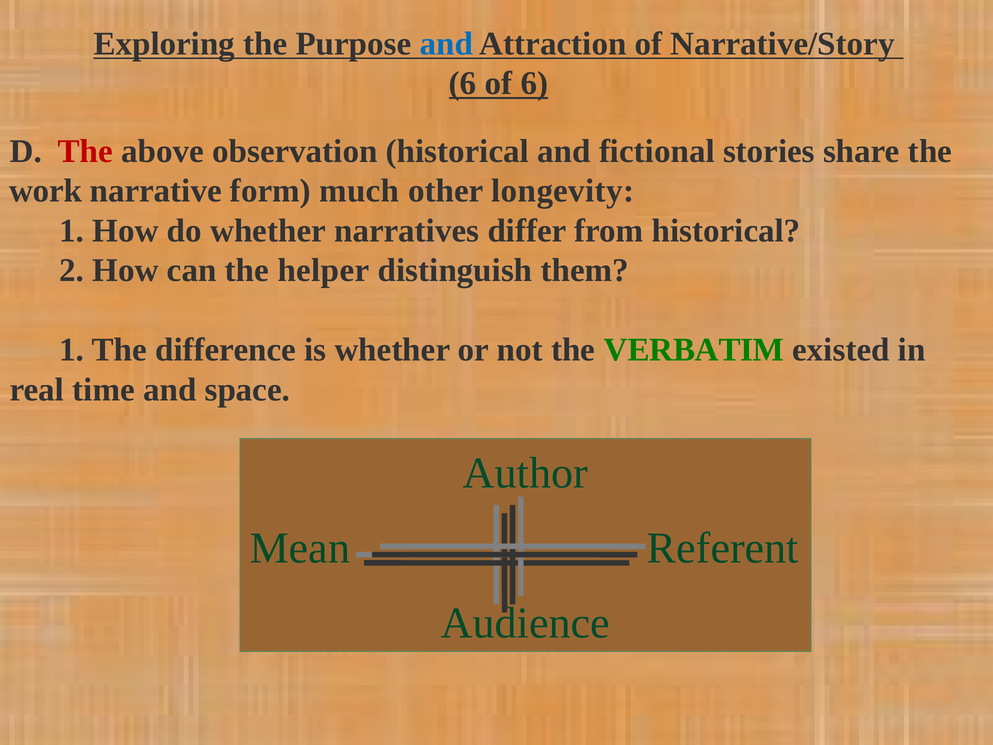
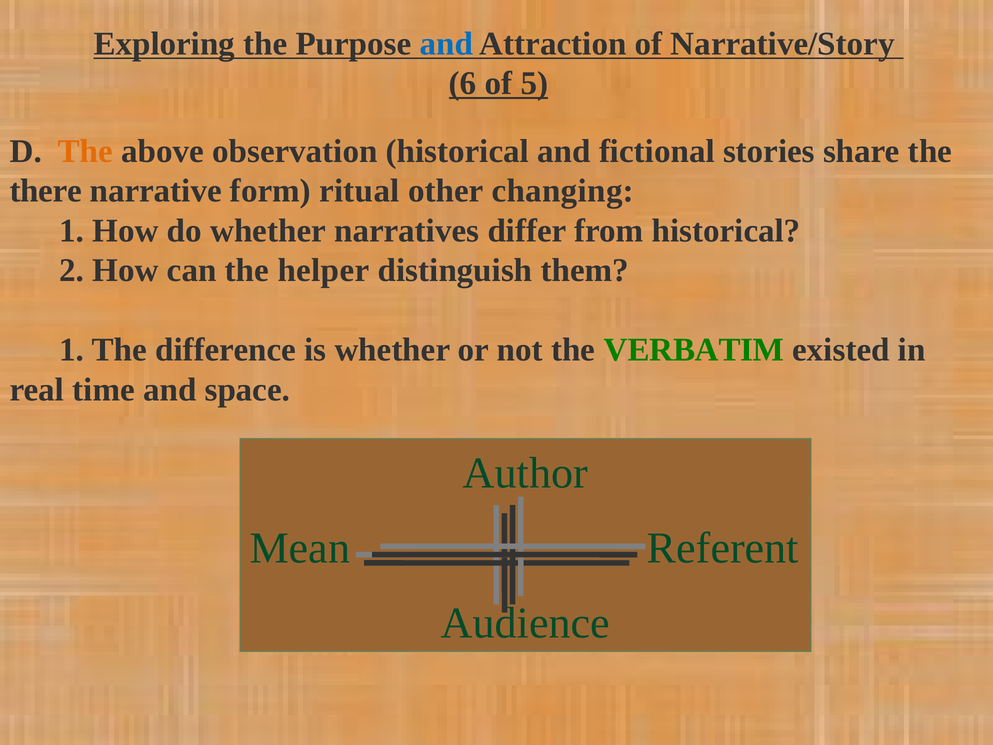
of 6: 6 -> 5 (534, 83)
The colour: red -> orange (85, 151)
work: work -> there (46, 191)
much: much -> ritual (359, 191)
longevity: longevity -> changing (563, 191)
